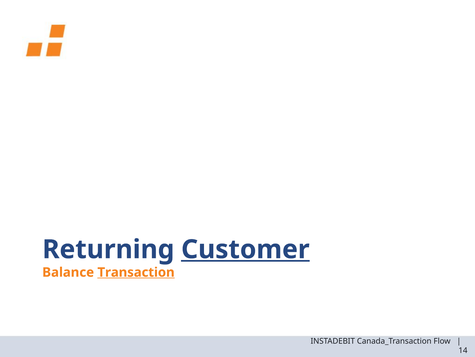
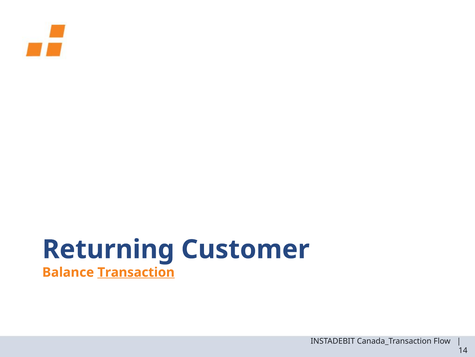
Customer underline: present -> none (245, 249)
